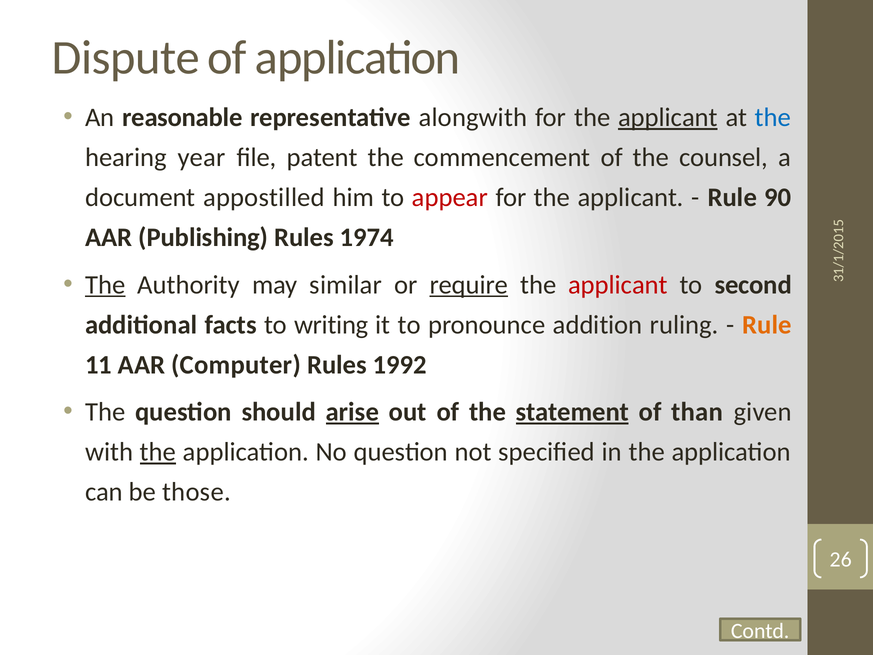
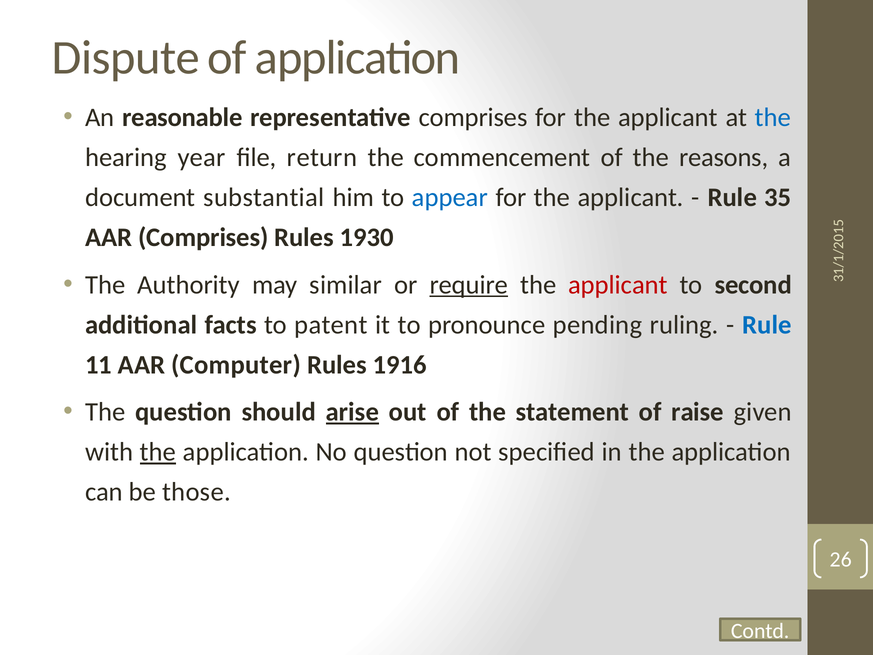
representative alongwith: alongwith -> comprises (473, 118)
applicant underline: present -> none (668, 118)
patent: patent -> return (322, 157)
counsel: counsel -> reasons (724, 157)
appostilled: appostilled -> substantial (264, 197)
appear colour: red -> blue (450, 197)
90: 90 -> 35 (778, 197)
AAR Publishing: Publishing -> Comprises (203, 237)
1974: 1974 -> 1930 (367, 237)
The underline: present -> none (105, 285)
writing: writing -> patent (331, 325)
addition: addition -> pending (597, 325)
Rule colour: orange -> blue (767, 325)
1992: 1992 -> 1916 (400, 365)
statement underline: present -> none (572, 412)
than: than -> raise (697, 412)
